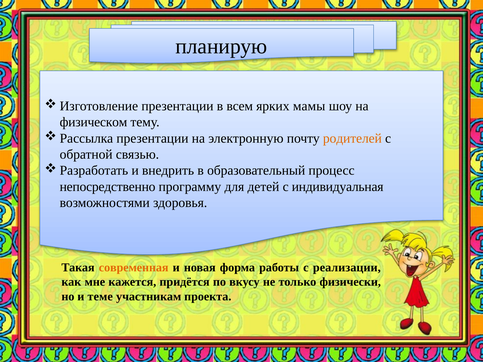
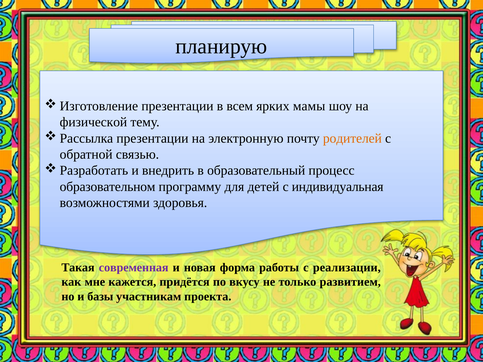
физическом: физическом -> физической (93, 122)
непосредственно: непосредственно -> образовательном (108, 187)
современная colour: orange -> purple (134, 268)
физически: физически -> развитием (350, 282)
теме: теме -> базы (100, 297)
